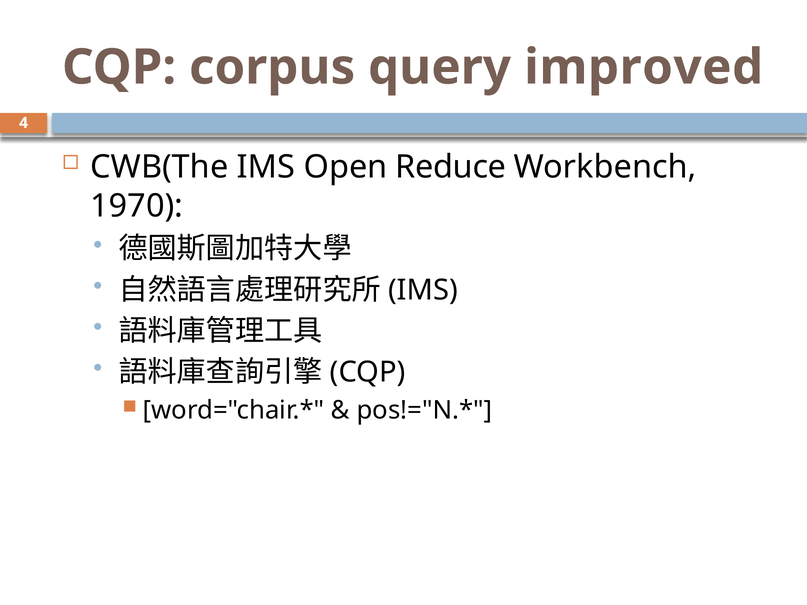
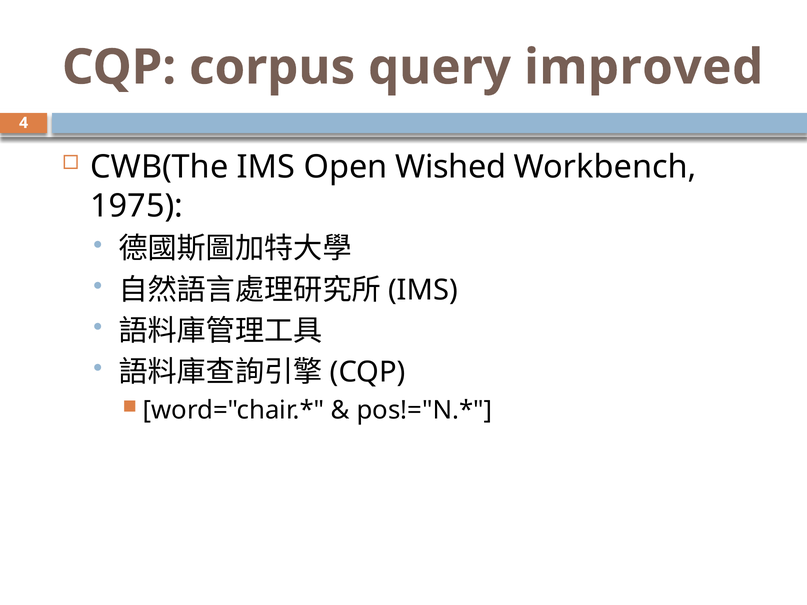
Reduce: Reduce -> Wished (451, 167)
1970: 1970 -> 1975 (137, 206)
